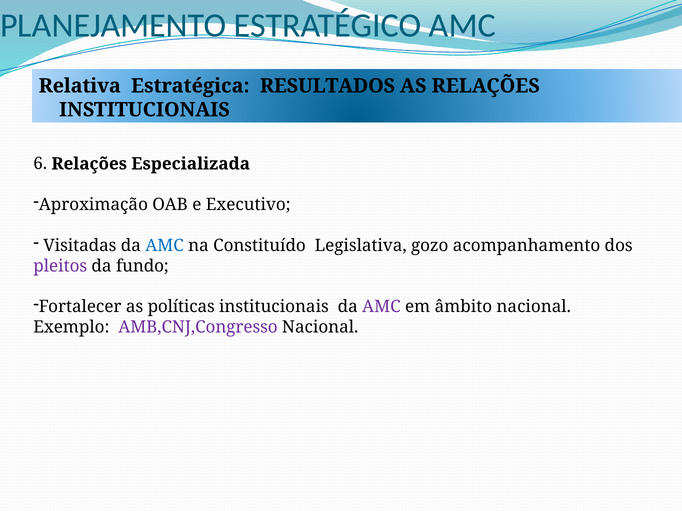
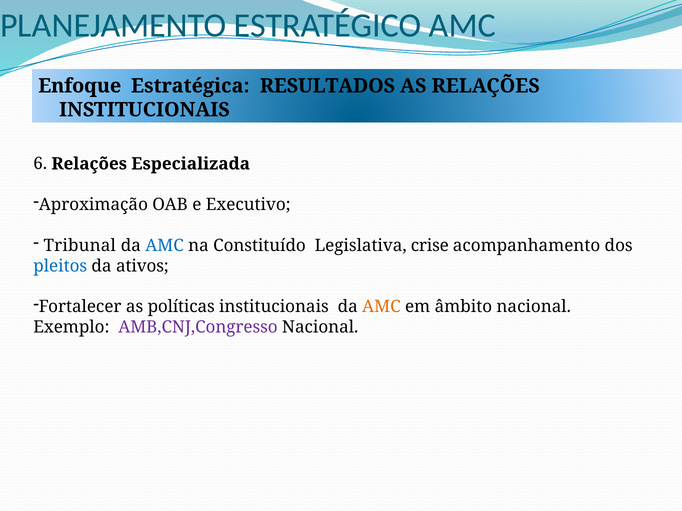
Relativa: Relativa -> Enfoque (80, 86)
Visitadas: Visitadas -> Tribunal (80, 246)
gozo: gozo -> crise (430, 246)
pleitos colour: purple -> blue (60, 266)
fundo: fundo -> ativos (142, 266)
AMC colour: purple -> orange (381, 307)
